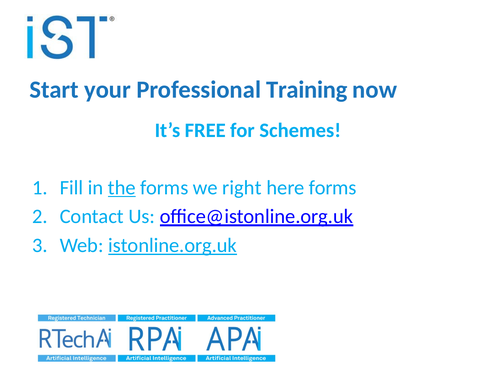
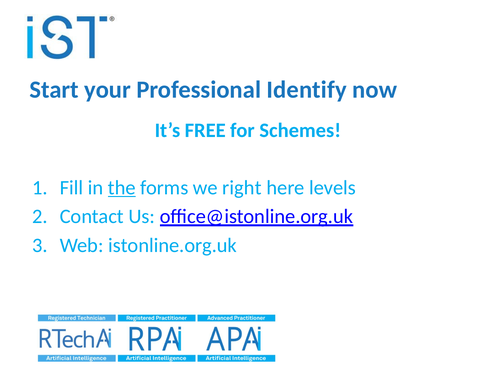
Training: Training -> Identify (307, 90)
here forms: forms -> levels (332, 188)
istonline.org.uk underline: present -> none (173, 246)
